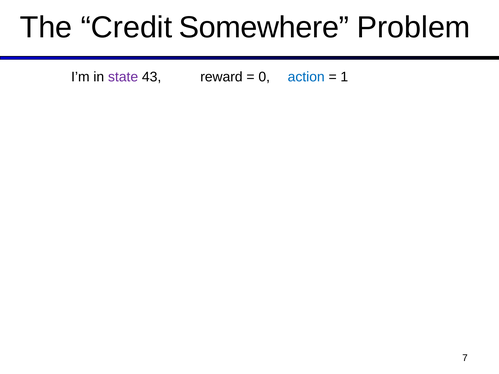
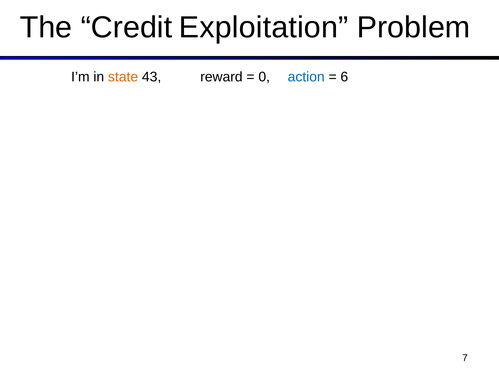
Somewhere: Somewhere -> Exploitation (264, 27)
state colour: purple -> orange (123, 77)
1: 1 -> 6 (344, 77)
